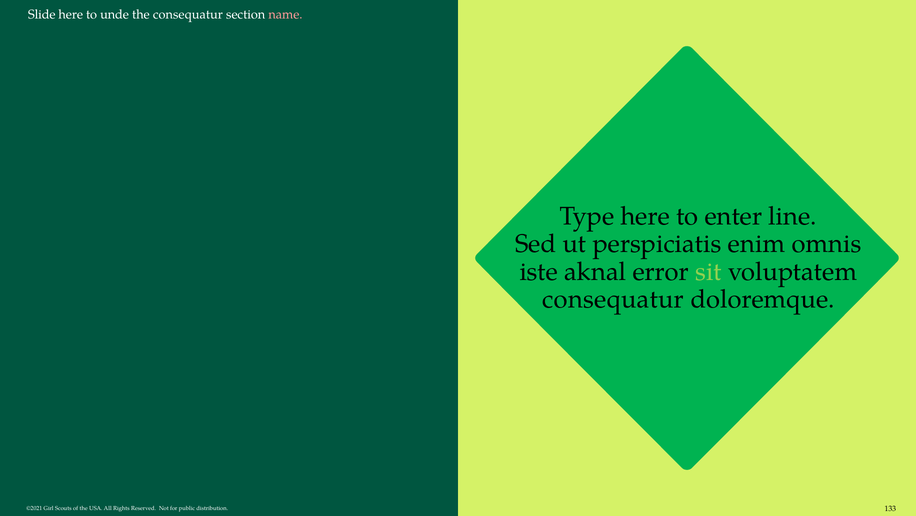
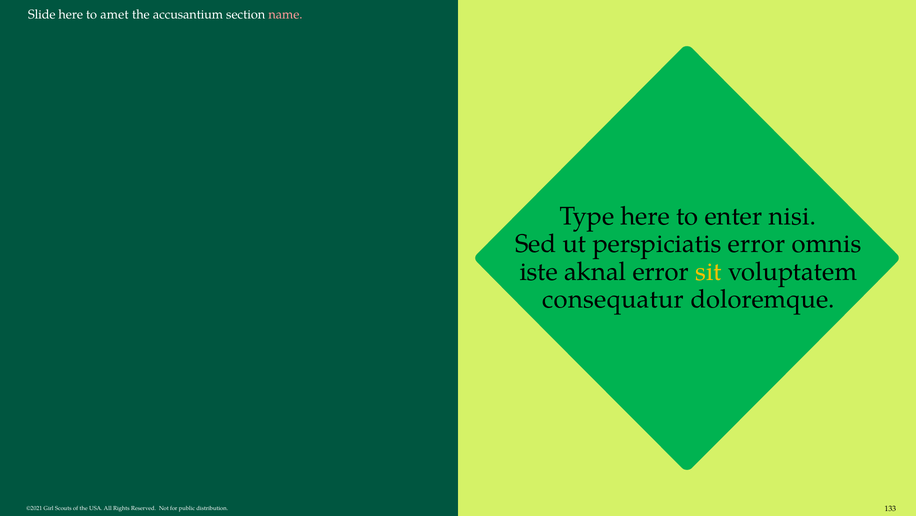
unde: unde -> amet (114, 14)
the consequatur: consequatur -> accusantium (188, 14)
line: line -> nisi (793, 216)
perspiciatis enim: enim -> error (757, 244)
sit colour: light green -> yellow (708, 271)
